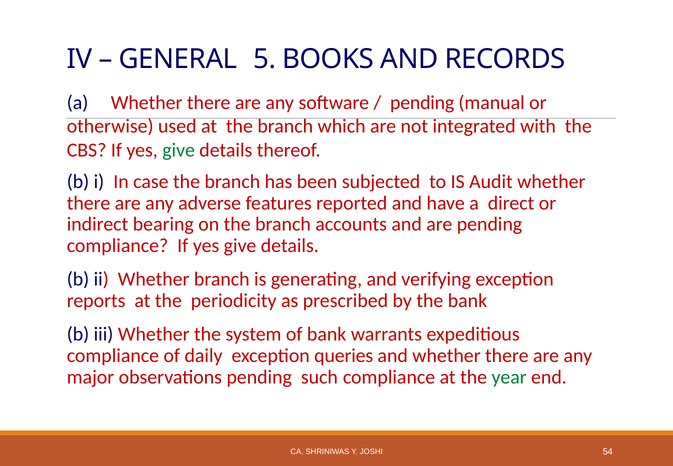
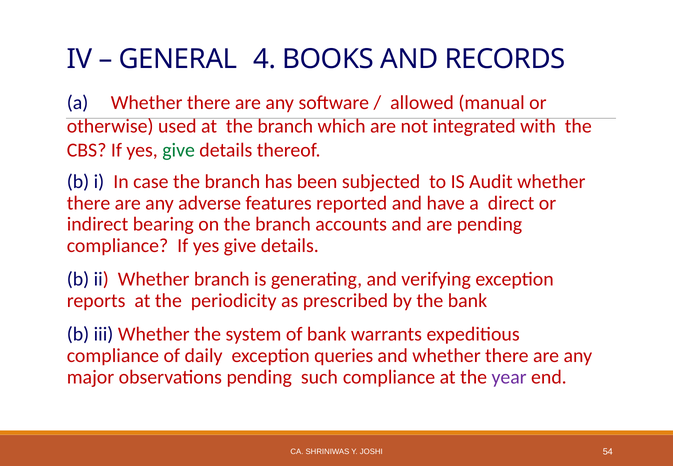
5: 5 -> 4 (265, 59)
pending: pending -> allowed (422, 102)
year colour: green -> purple (509, 377)
